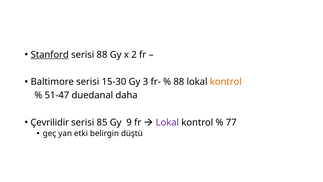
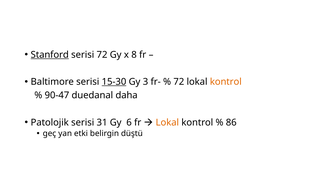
serisi 88: 88 -> 72 (102, 55)
2: 2 -> 8 (134, 55)
15-30 underline: none -> present (114, 82)
88: 88 -> 72 (179, 82)
51-47: 51-47 -> 90-47 (57, 95)
Çevrilidir: Çevrilidir -> Patolojik (50, 122)
85: 85 -> 31 (102, 122)
9: 9 -> 6 (129, 122)
Lokal colour: purple -> orange (167, 122)
77: 77 -> 86 (231, 122)
